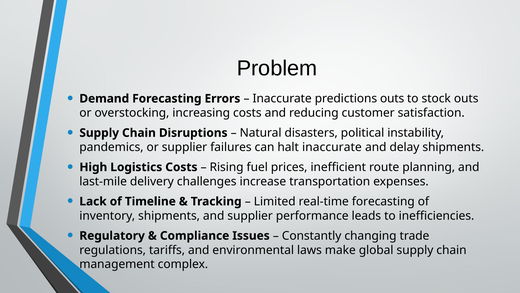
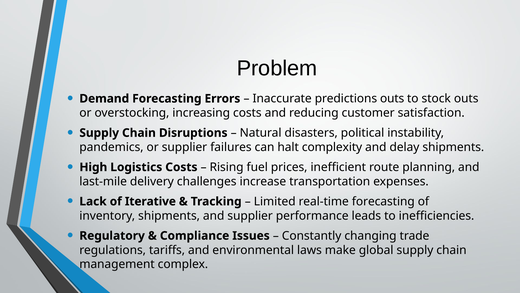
halt inaccurate: inaccurate -> complexity (332, 147)
Timeline: Timeline -> Iterative (150, 201)
